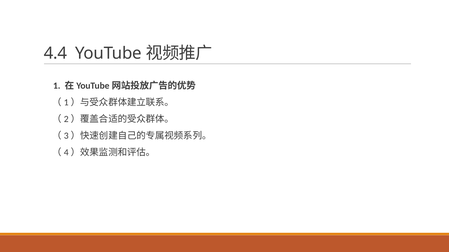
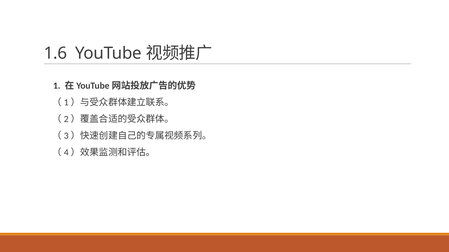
4.4: 4.4 -> 1.6 (56, 53)
